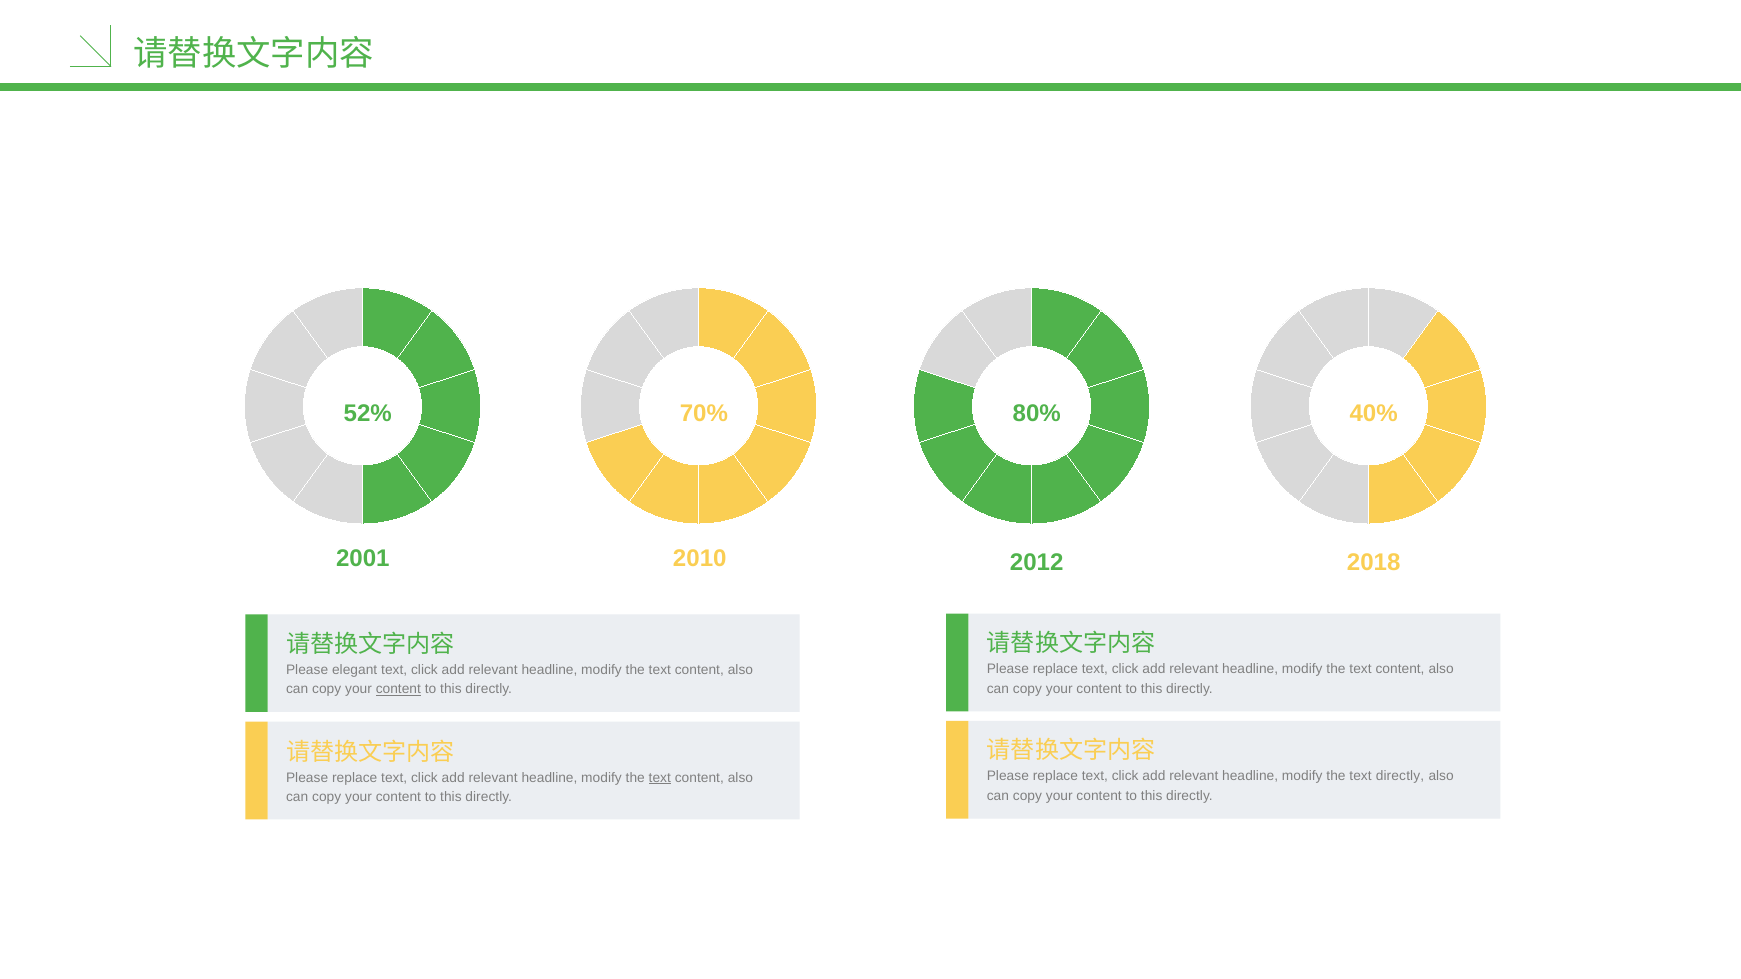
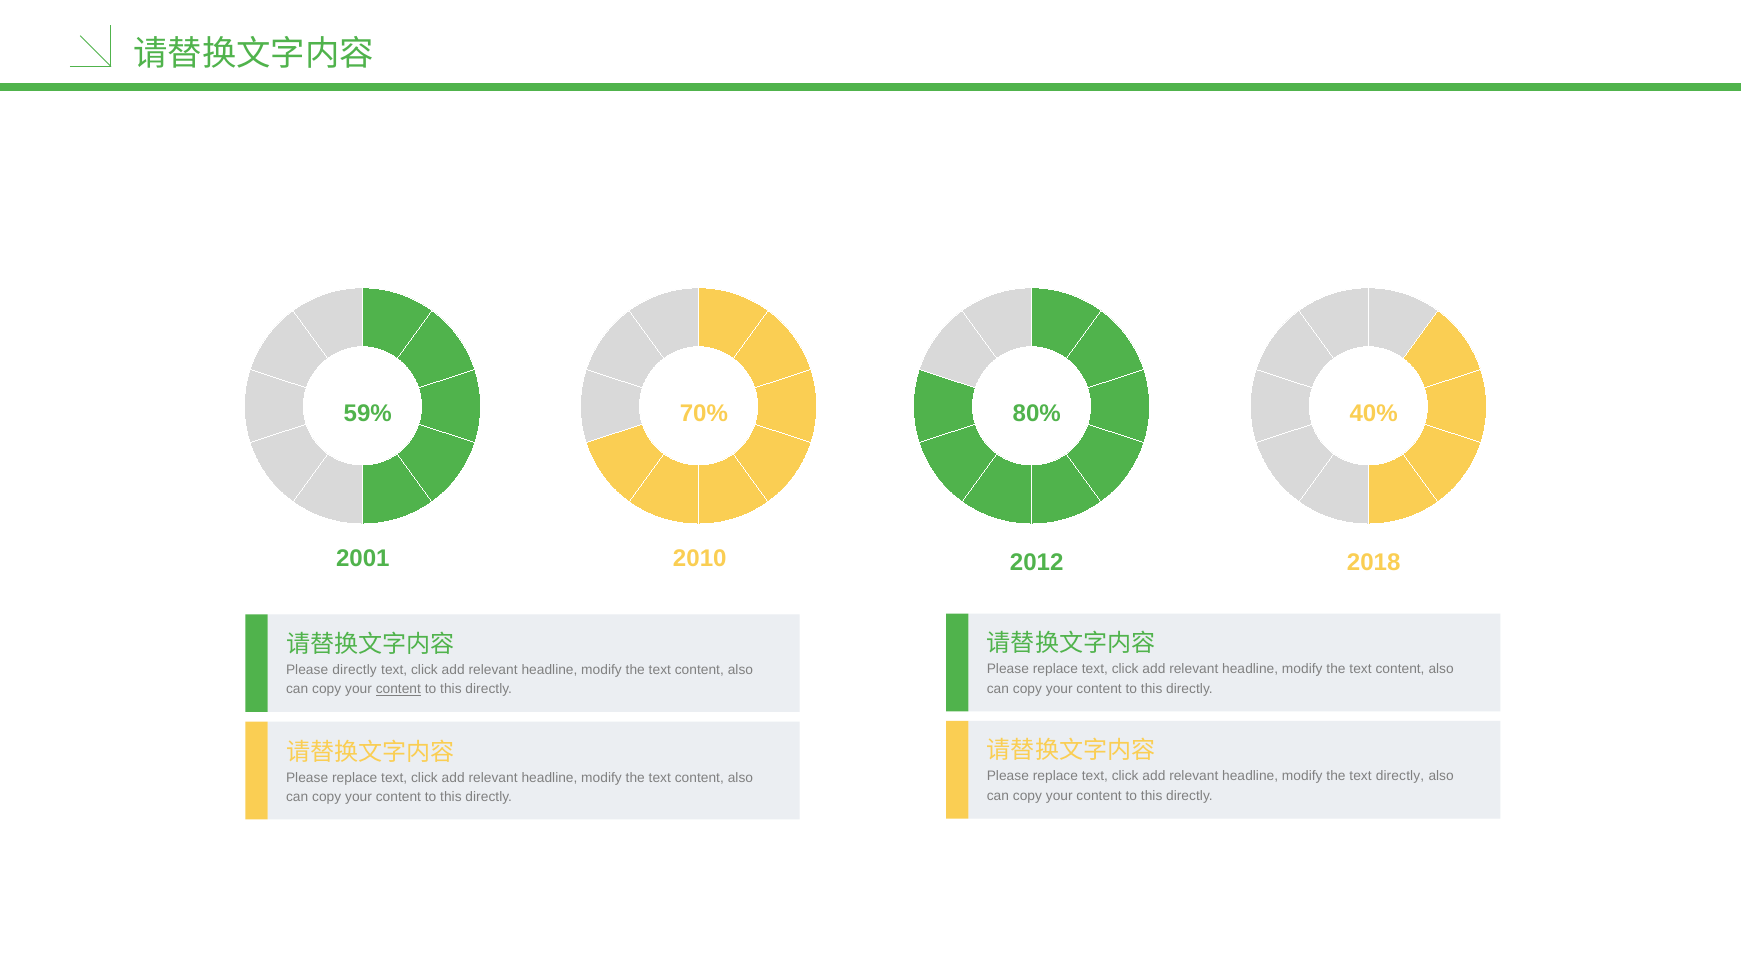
52%: 52% -> 59% (368, 414)
Please elegant: elegant -> directly (355, 670)
text underline: present -> none (660, 778)
